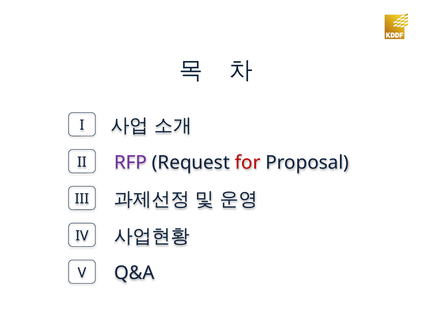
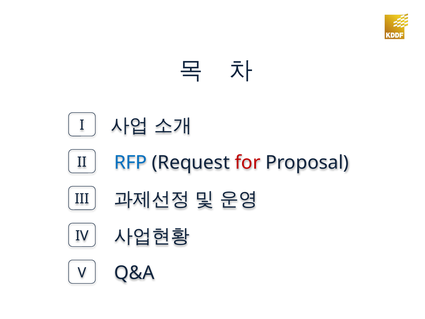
RFP colour: purple -> blue (131, 162)
